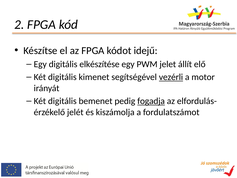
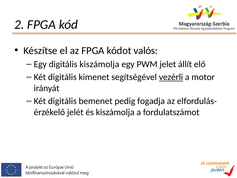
idejű: idejű -> valós (146, 50)
digitális elkészítése: elkészítése -> kiszámolja (99, 64)
fogadja underline: present -> none (151, 101)
